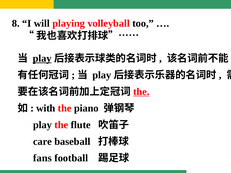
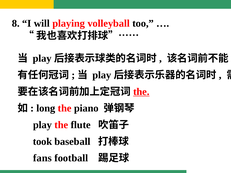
play underline: present -> none (42, 59)
with: with -> long (46, 108)
care: care -> took (43, 142)
